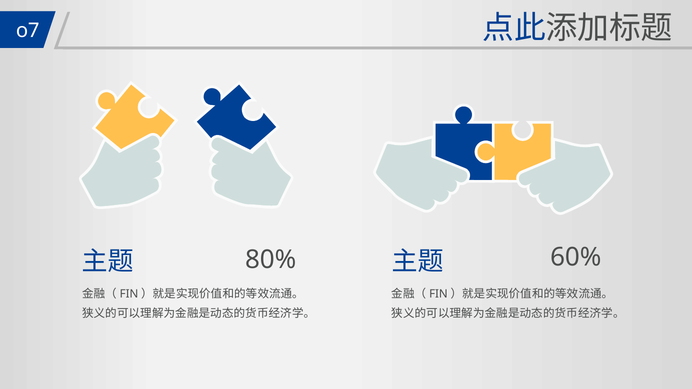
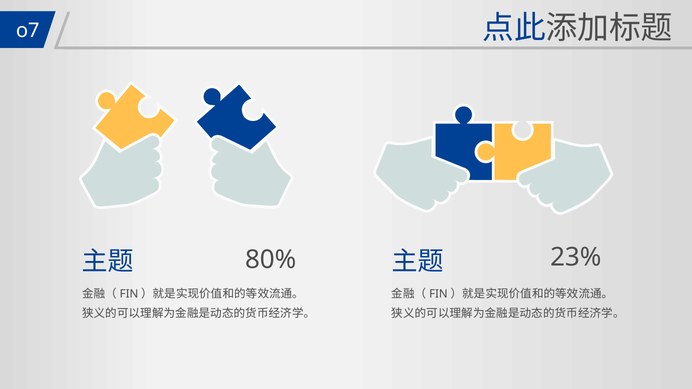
60%: 60% -> 23% (576, 257)
